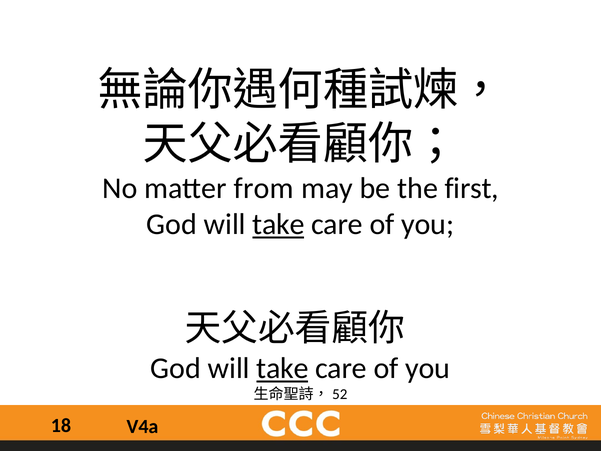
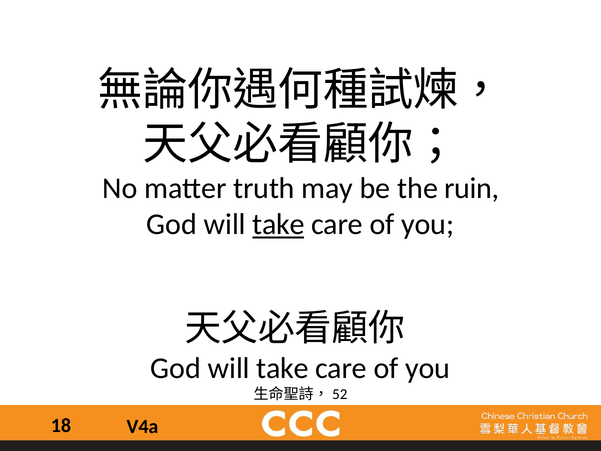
from: from -> truth (264, 188)
first: first -> ruin (472, 188)
take underline: present -> none (283, 368)
